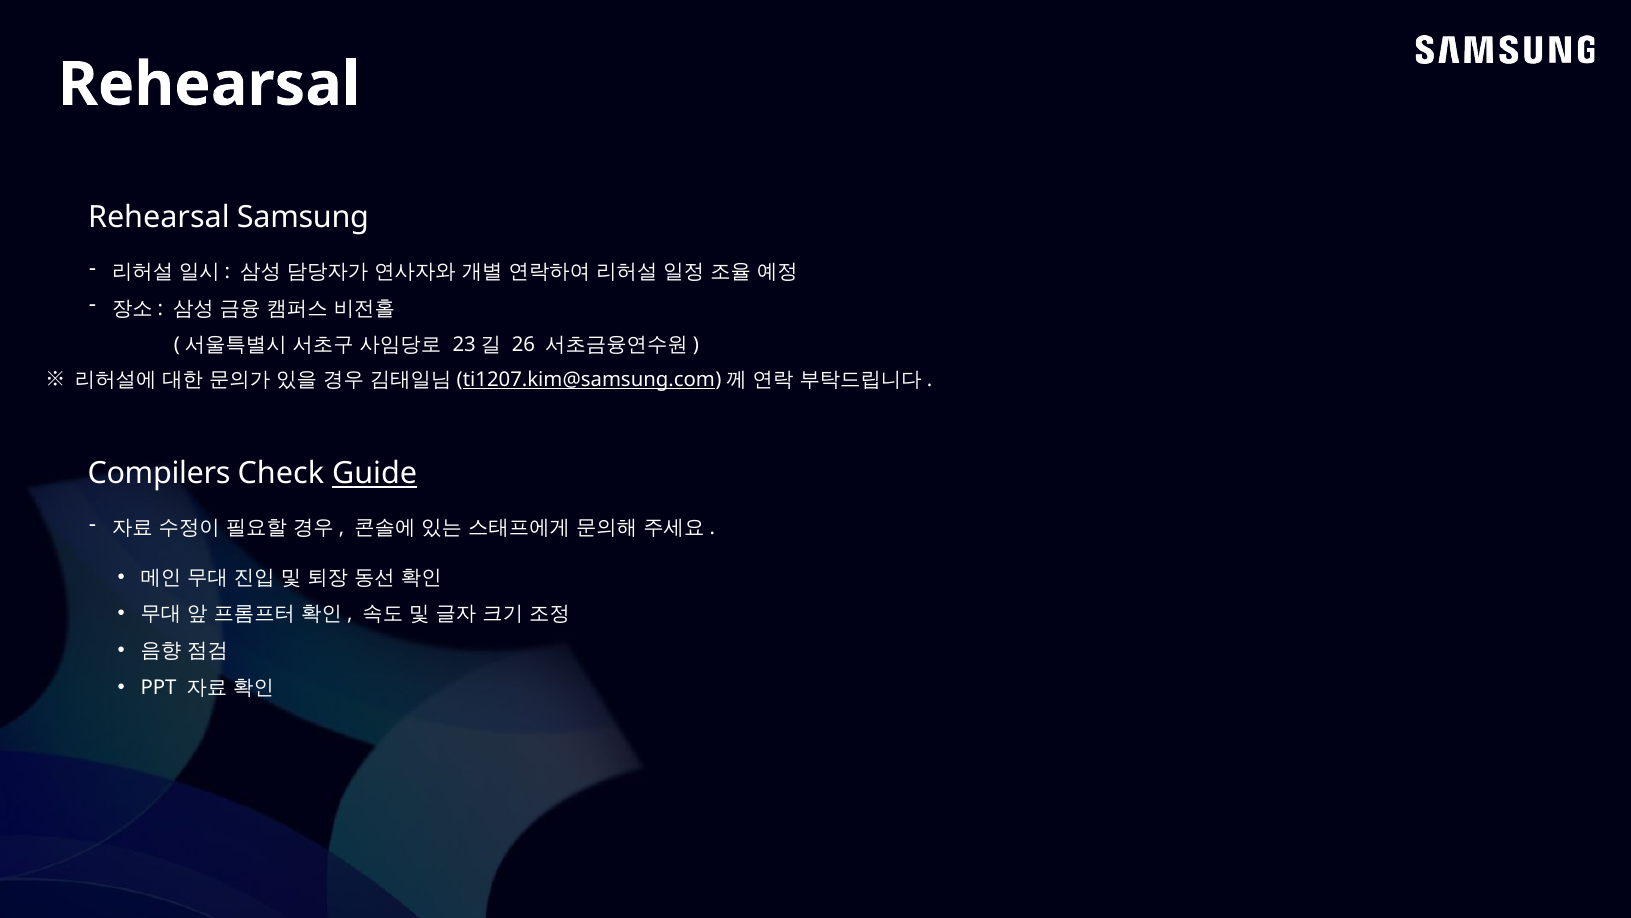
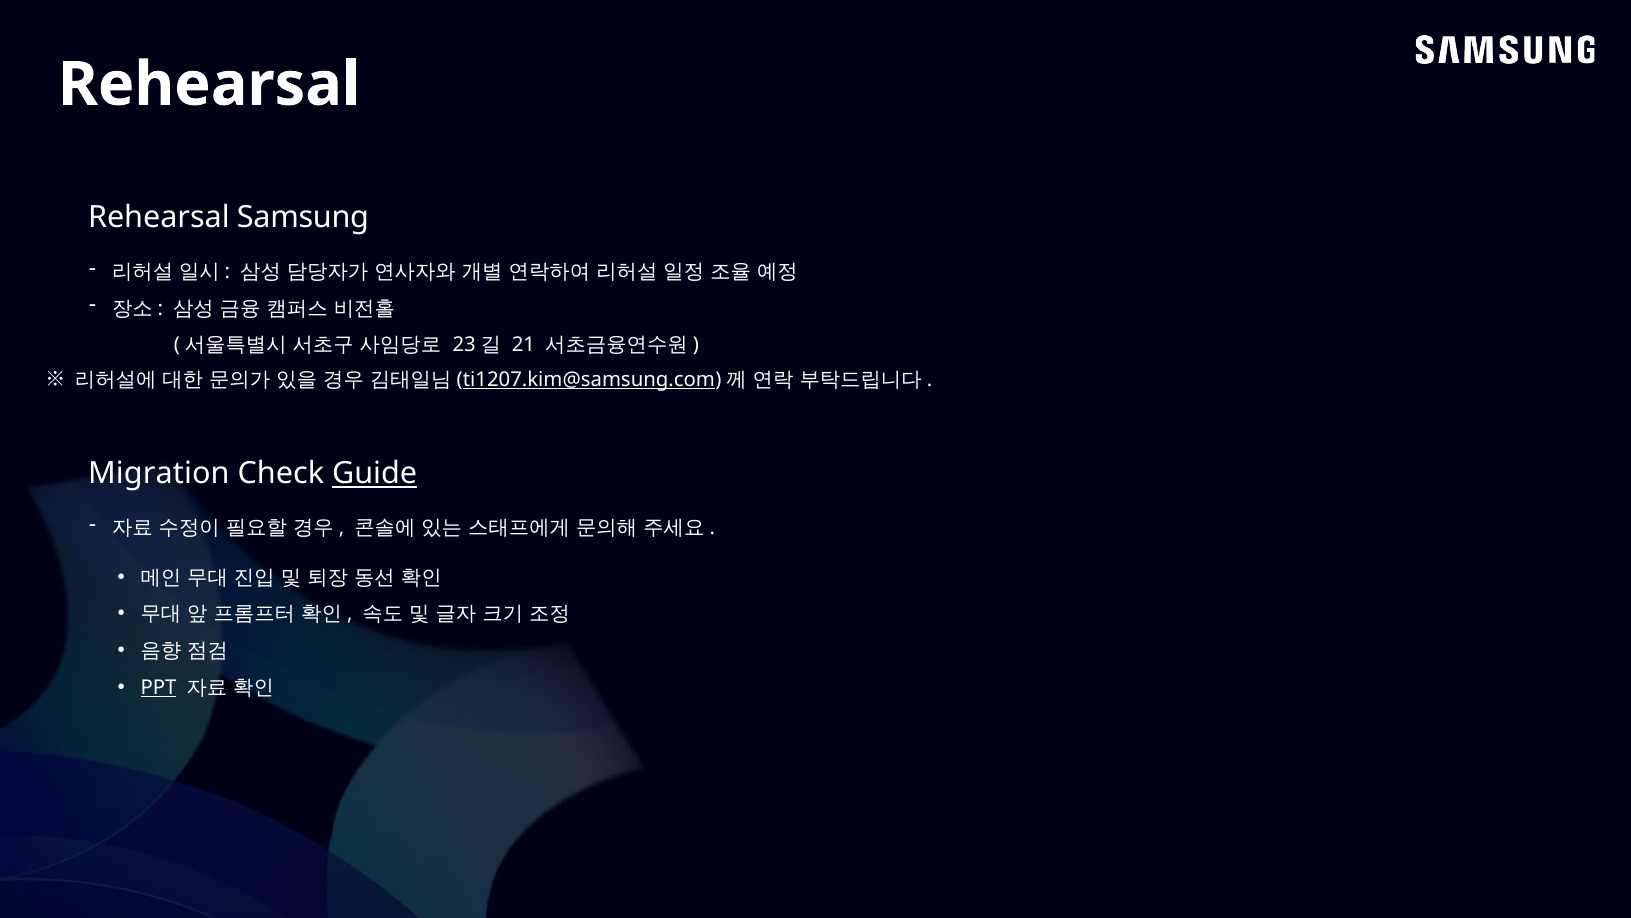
26: 26 -> 21 (523, 345)
Compilers: Compilers -> Migration (159, 473)
PPT underline: none -> present (159, 687)
